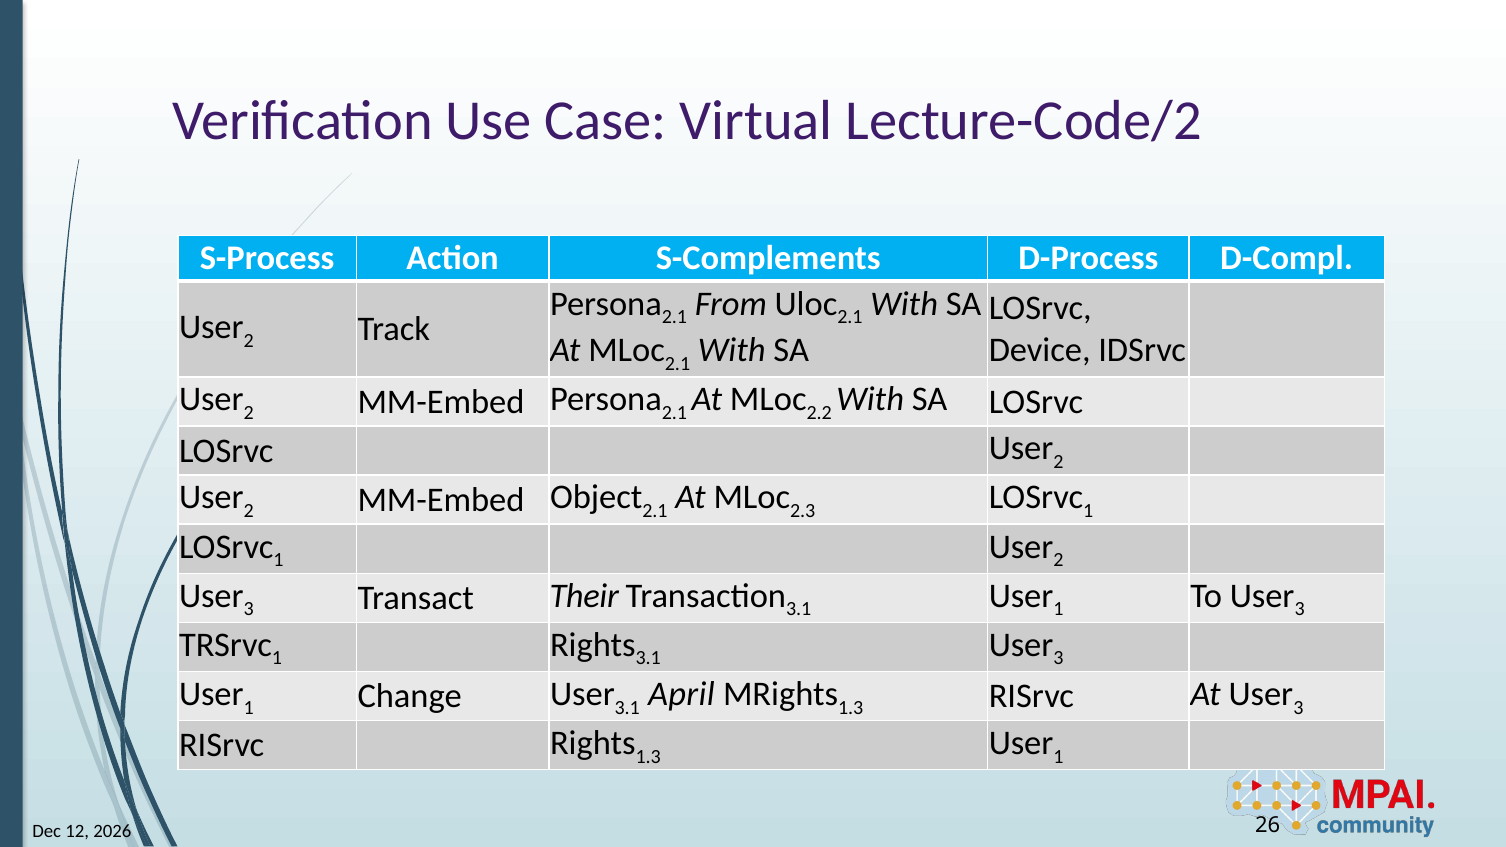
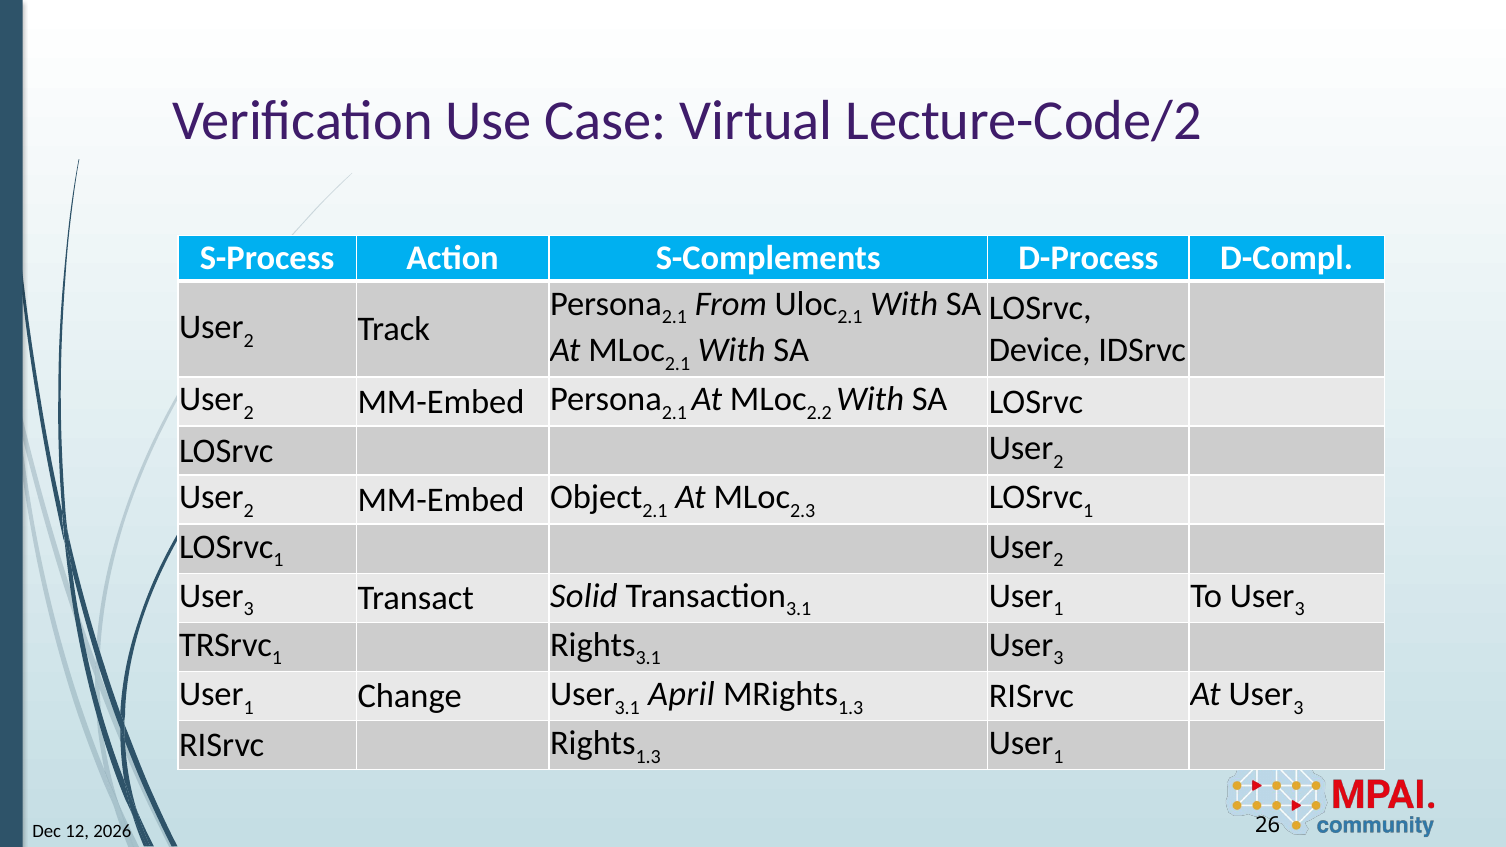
Their: Their -> Solid (584, 596)
